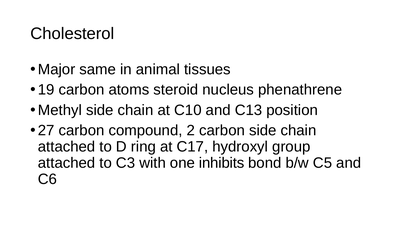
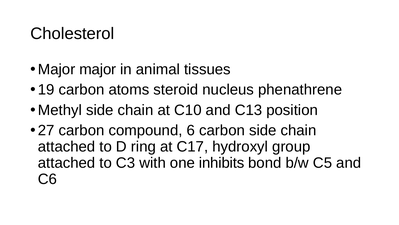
Major same: same -> major (98, 69)
2: 2 -> 6 (191, 130)
